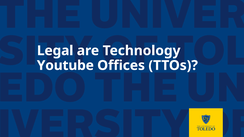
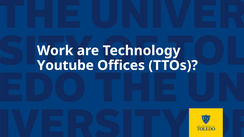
Legal: Legal -> Work (55, 51)
